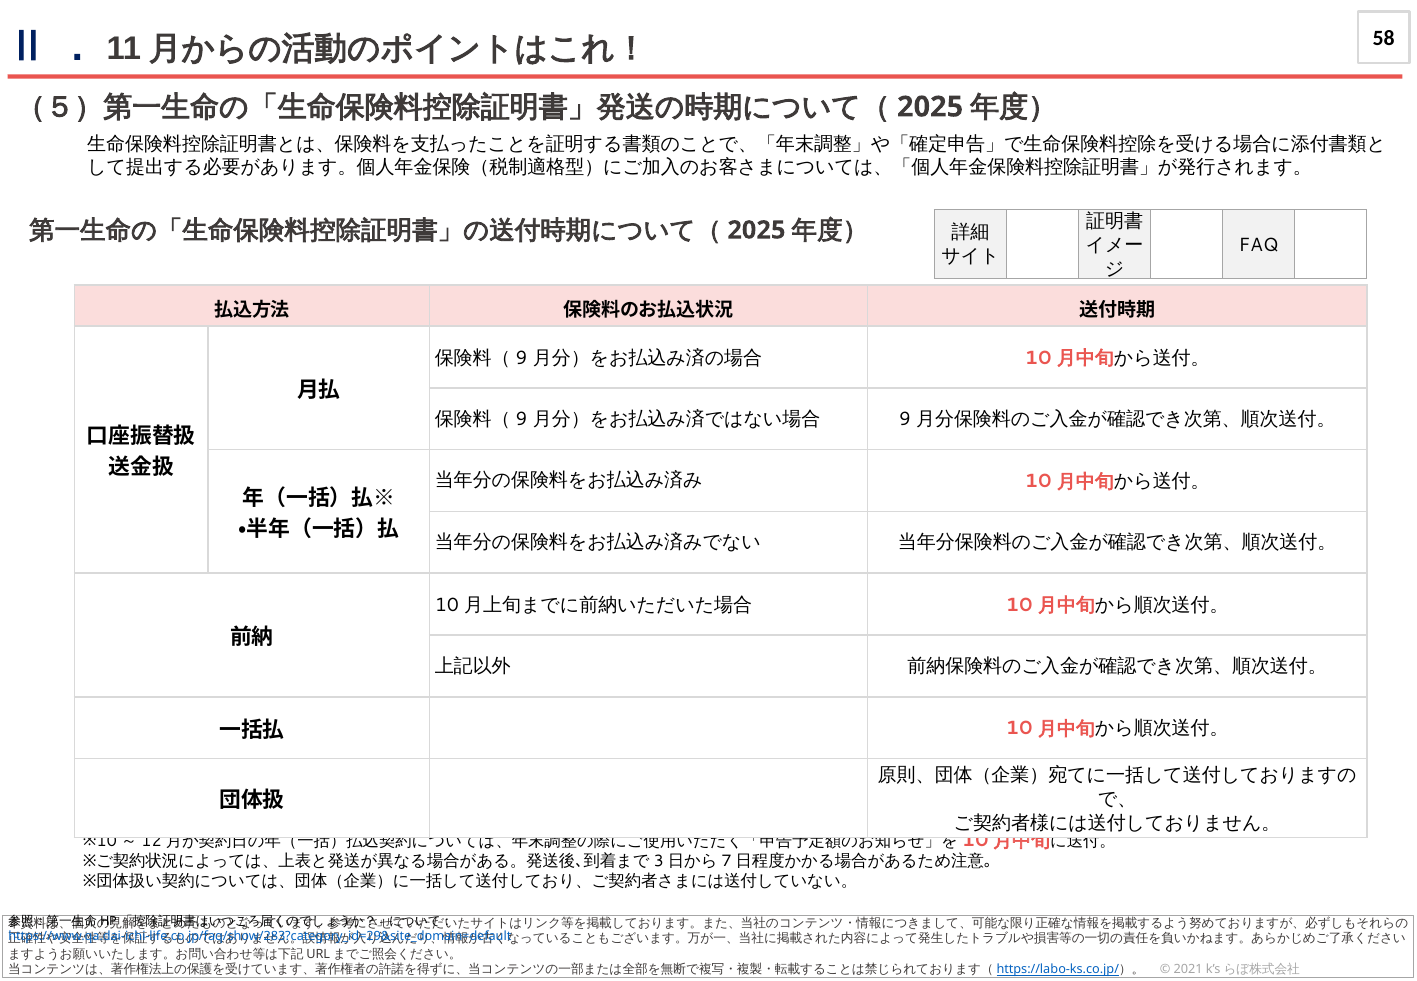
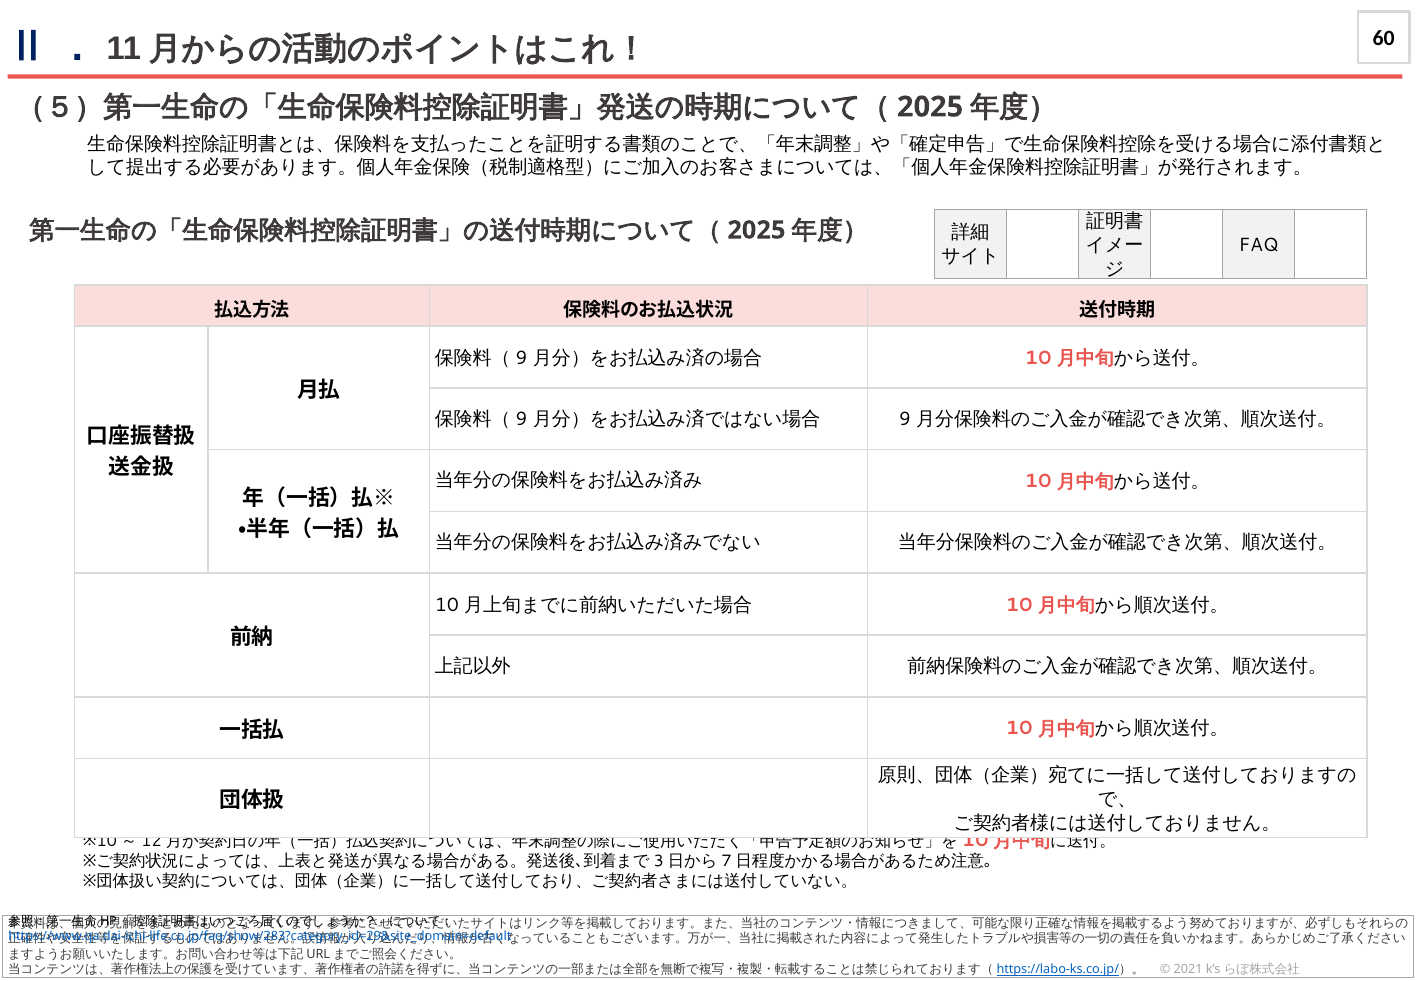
58: 58 -> 60 (1384, 39)
